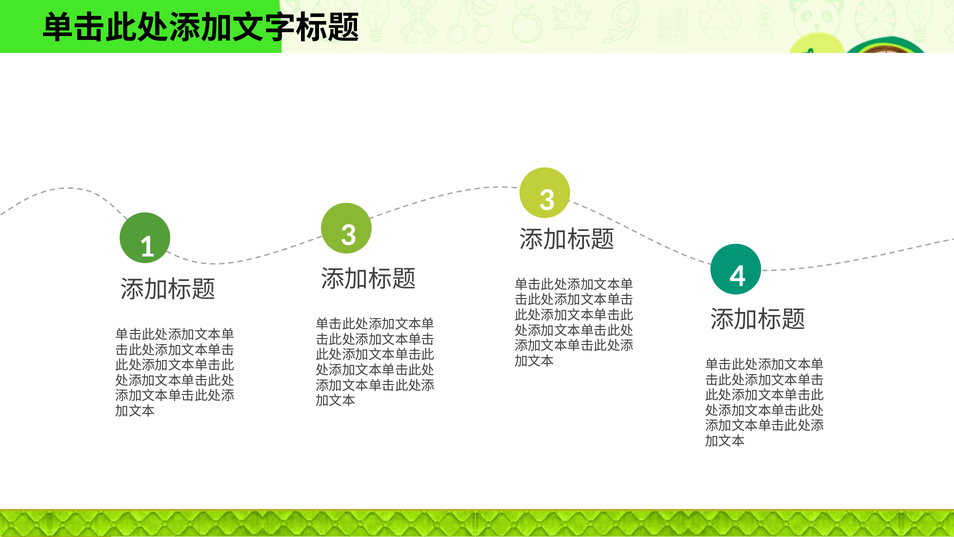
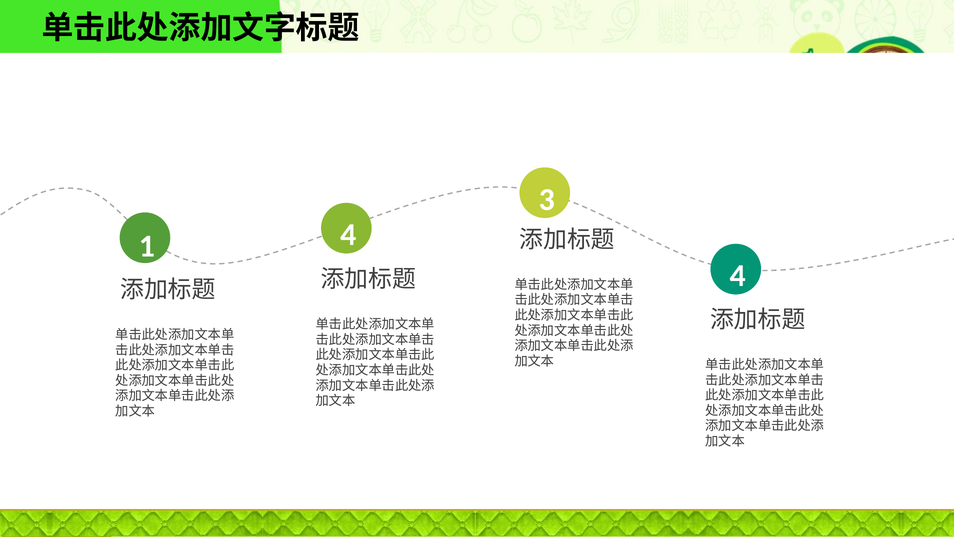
1 3: 3 -> 4 (348, 235)
